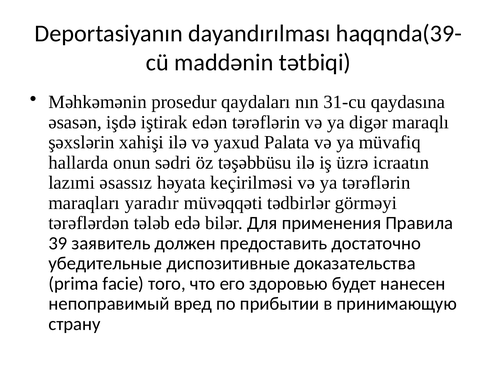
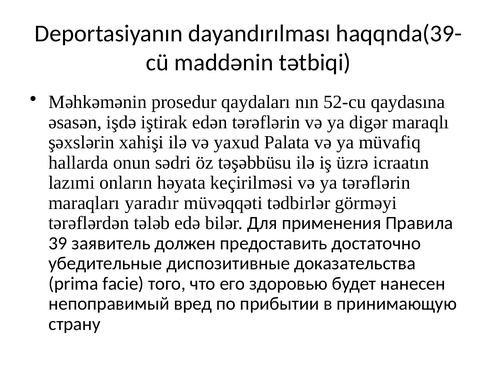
31-cu: 31-cu -> 52-cu (345, 102)
əsassız: əsassız -> onların (126, 183)
